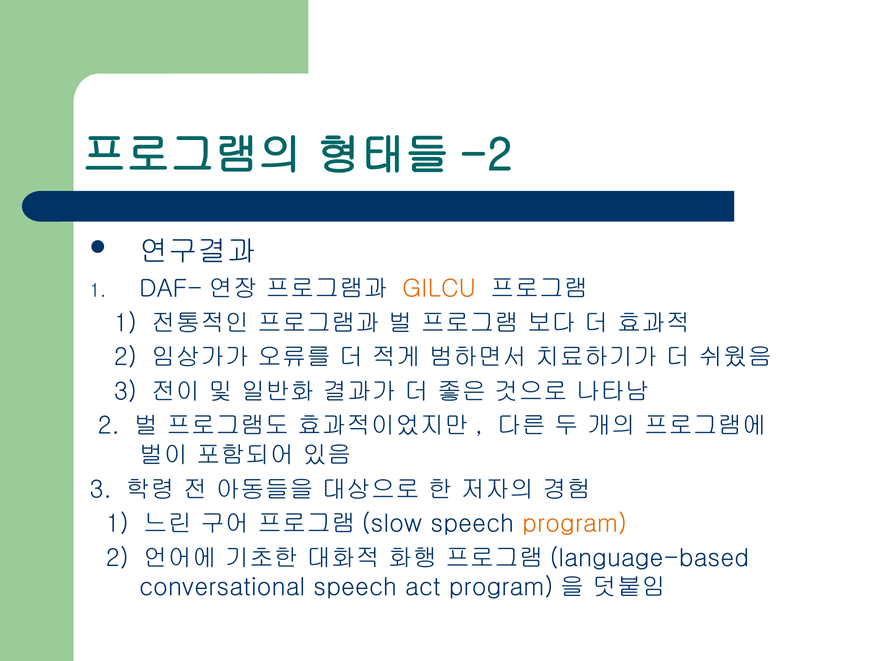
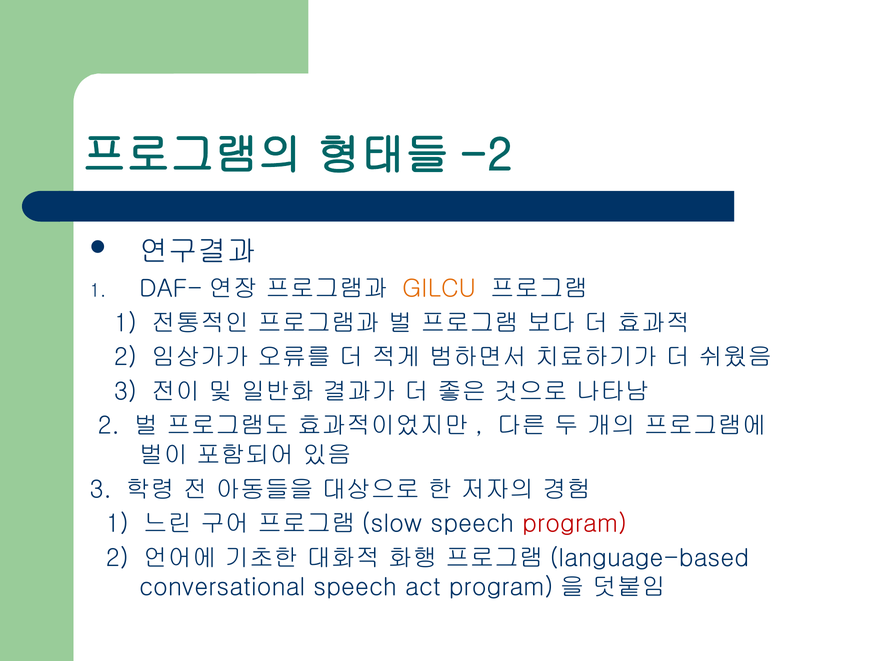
program colour: orange -> red (575, 524)
